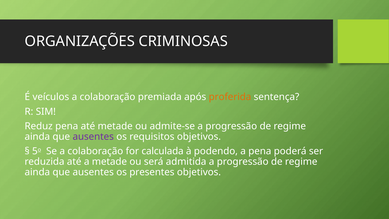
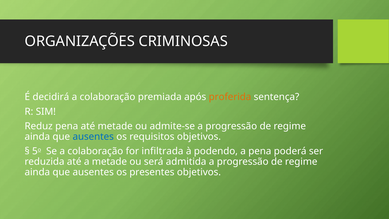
veículos: veículos -> decidirá (51, 97)
ausentes colour: purple -> blue (93, 137)
calculada: calculada -> infiltrada (162, 151)
